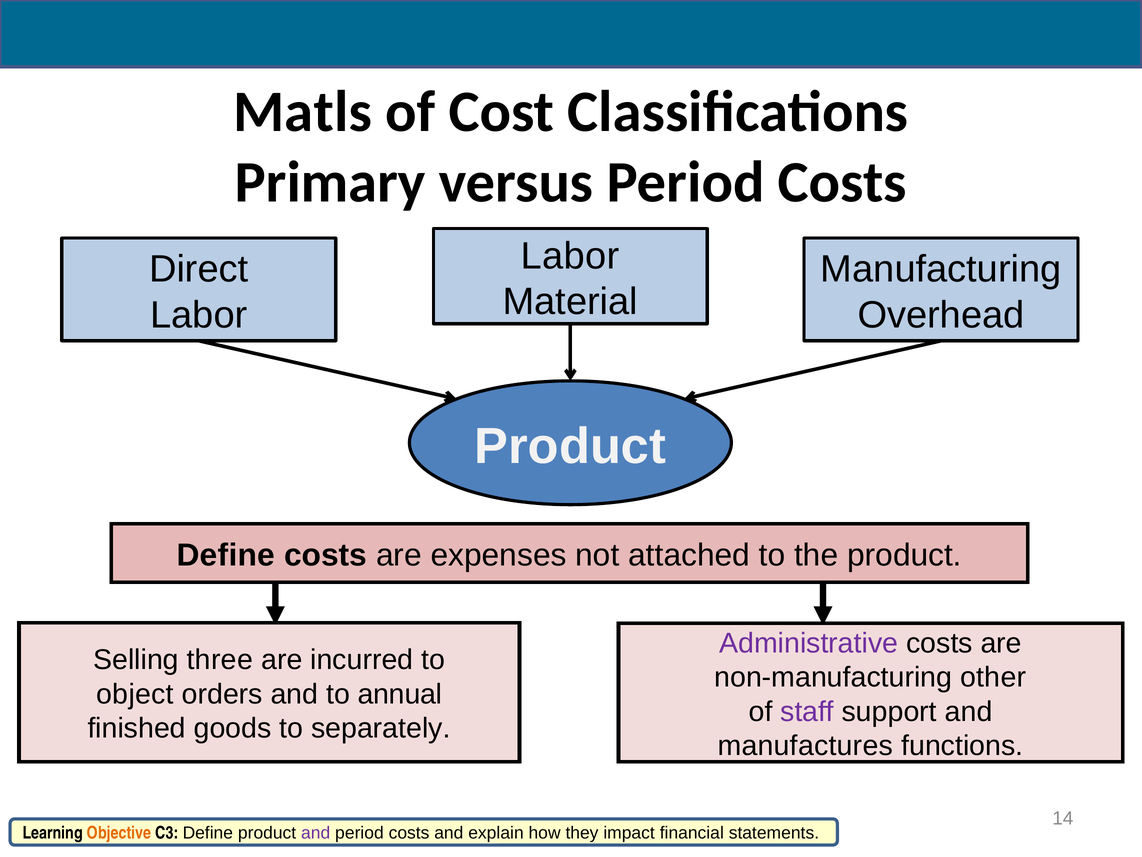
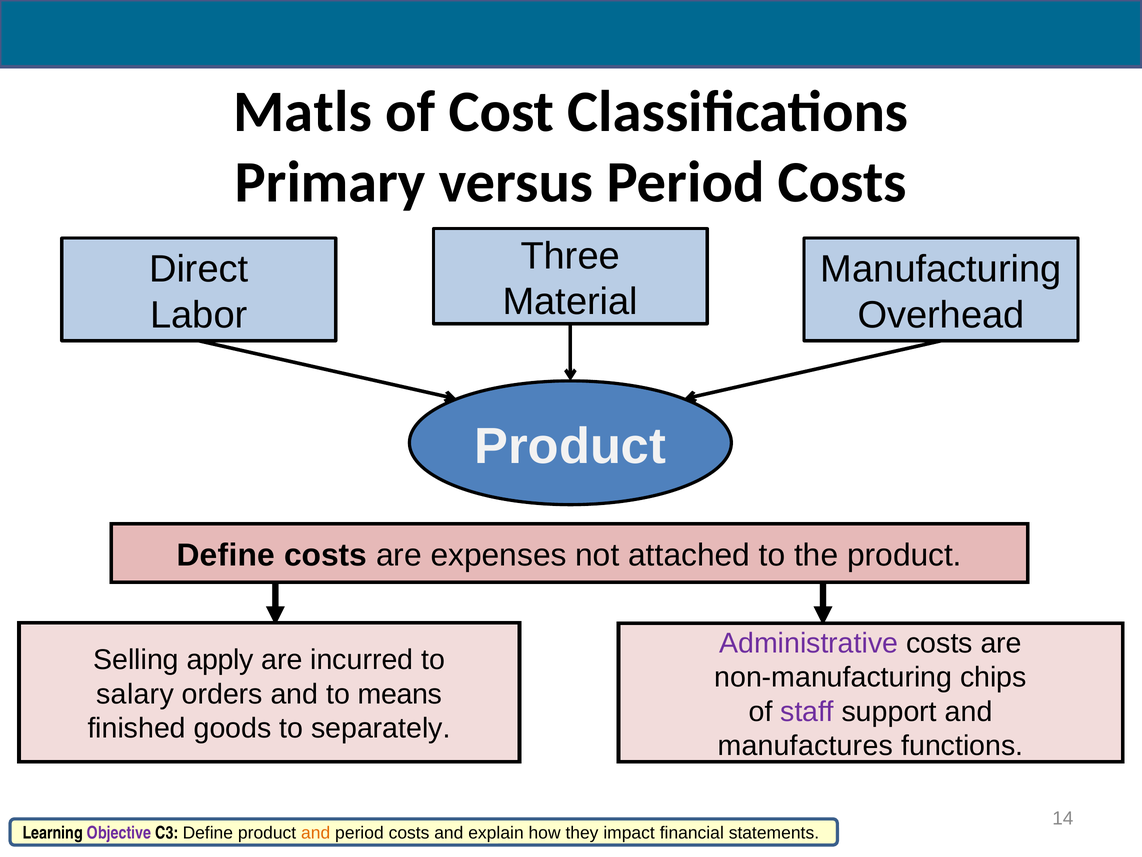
Labor: Labor -> Three (570, 256)
three: three -> apply (220, 660)
other: other -> chips (993, 677)
object: object -> salary (135, 694)
annual: annual -> means (400, 694)
Objective colour: orange -> purple (119, 833)
and colour: purple -> orange (316, 833)
